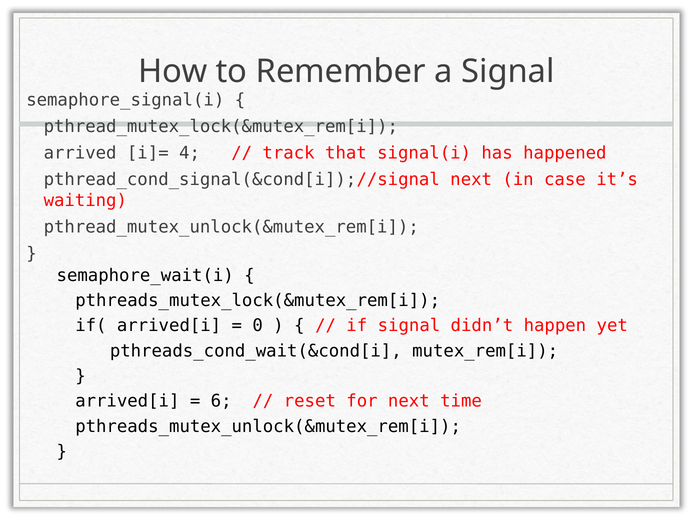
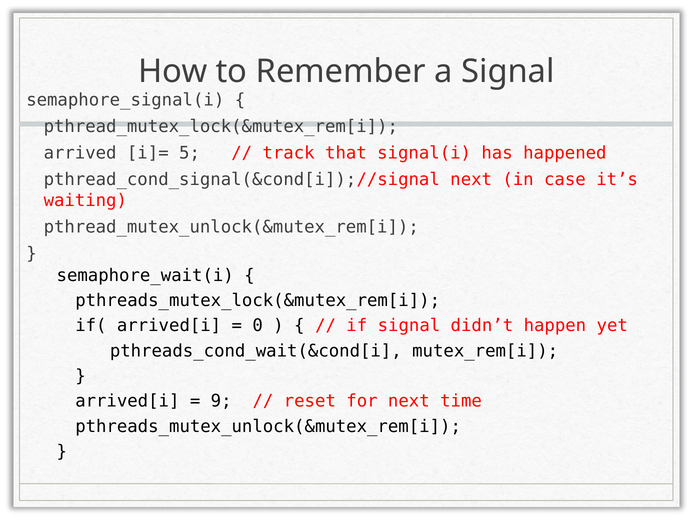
4: 4 -> 5 (189, 153)
6: 6 -> 9 (221, 401)
